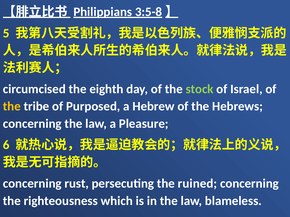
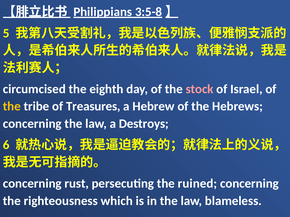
stock colour: light green -> pink (200, 89)
Purposed: Purposed -> Treasures (93, 107)
Pleasure: Pleasure -> Destroys (144, 124)
